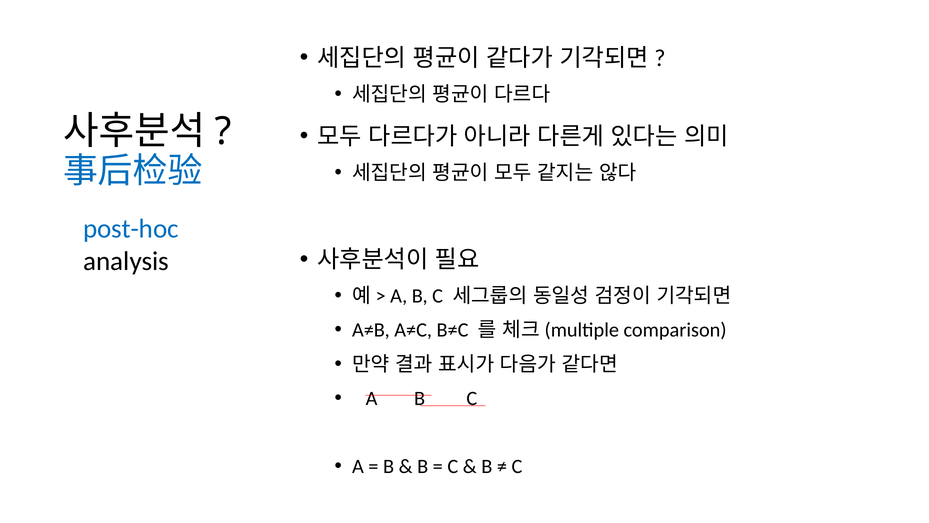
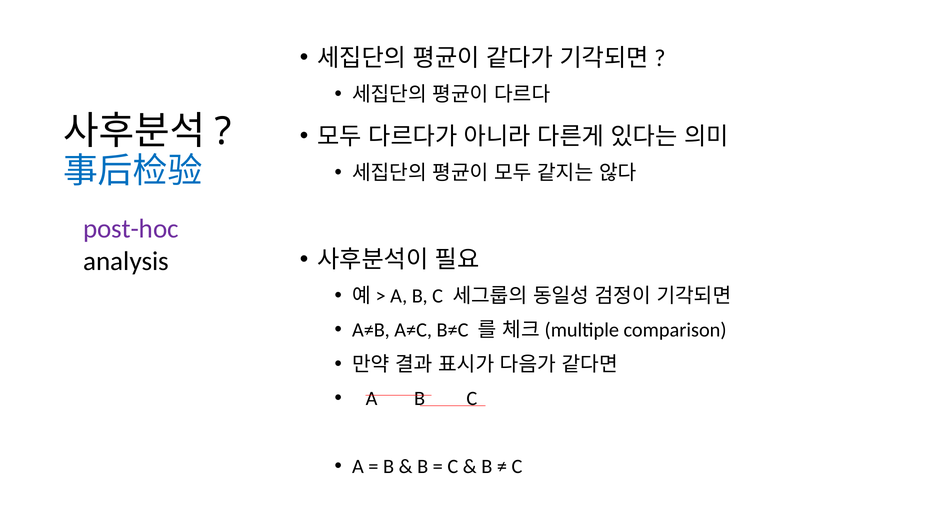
post-hoc colour: blue -> purple (131, 228)
